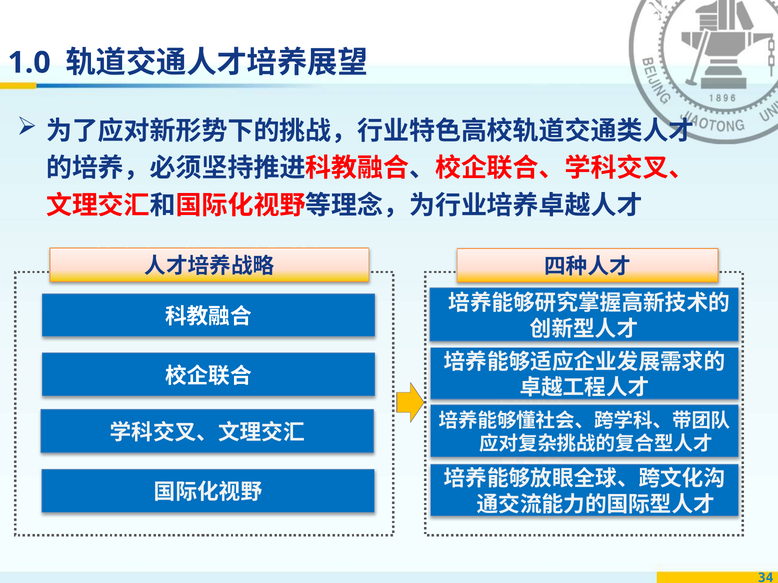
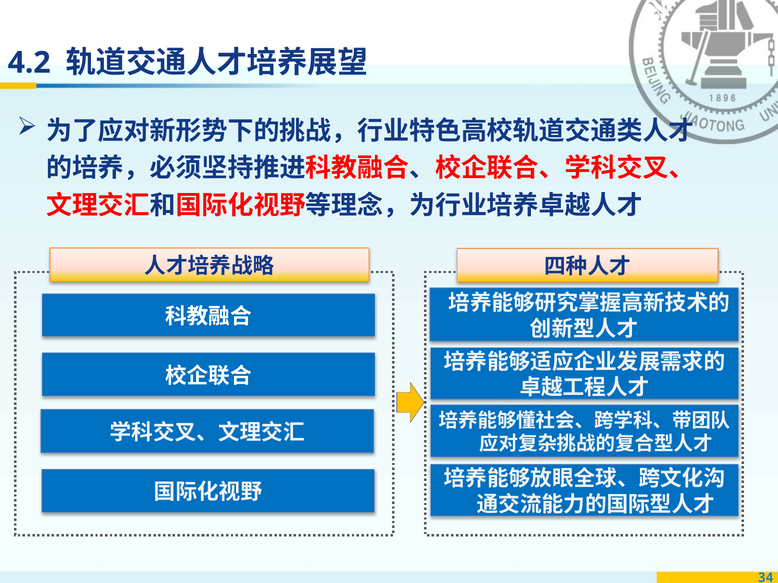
1.0: 1.0 -> 4.2 (29, 63)
